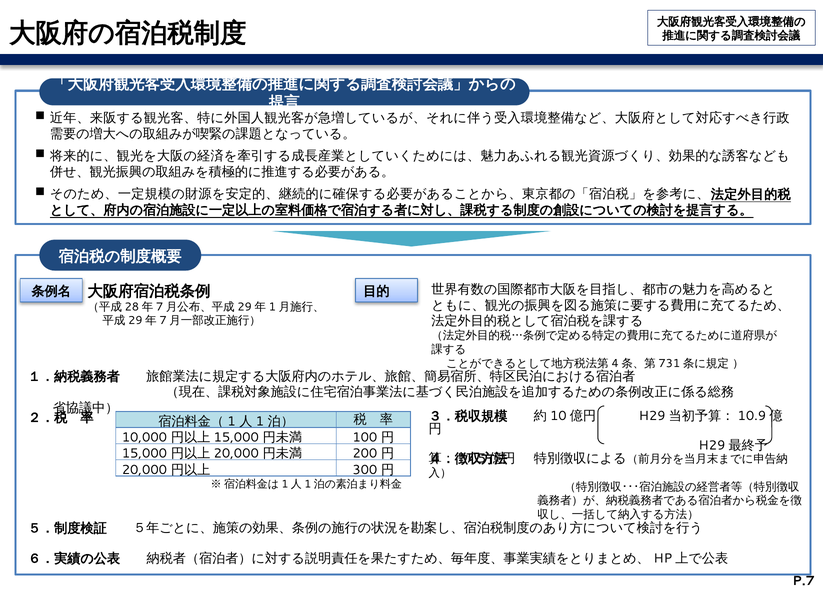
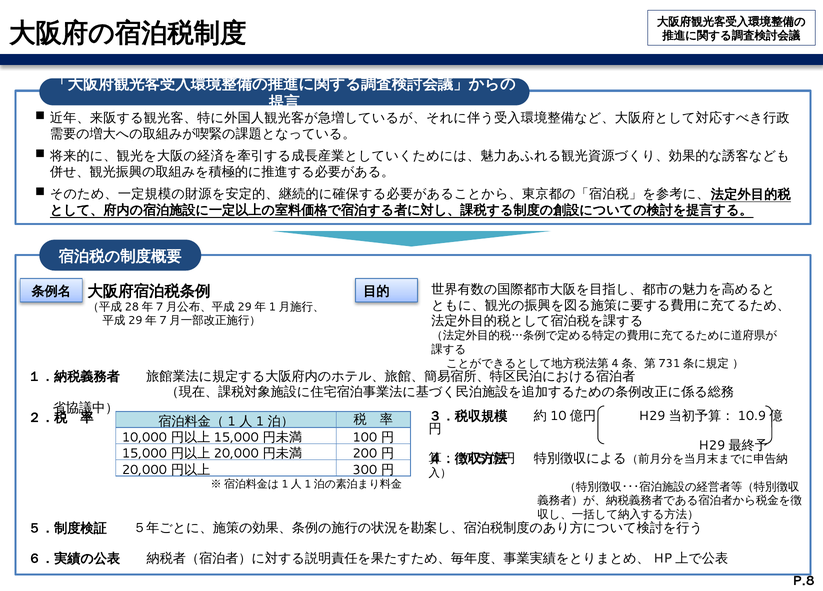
P.7: P.7 -> P.8 (804, 582)
